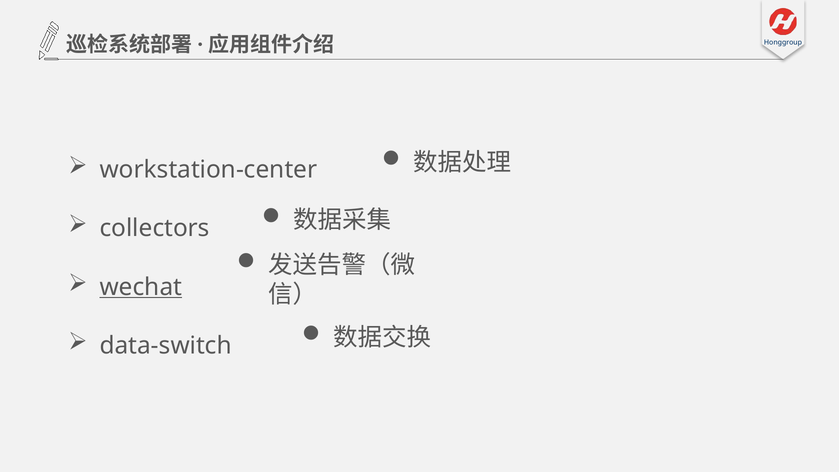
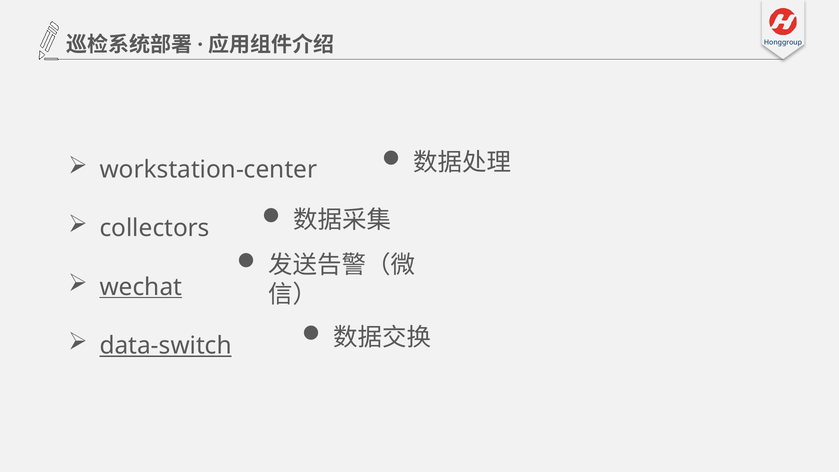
data-switch underline: none -> present (166, 346)
